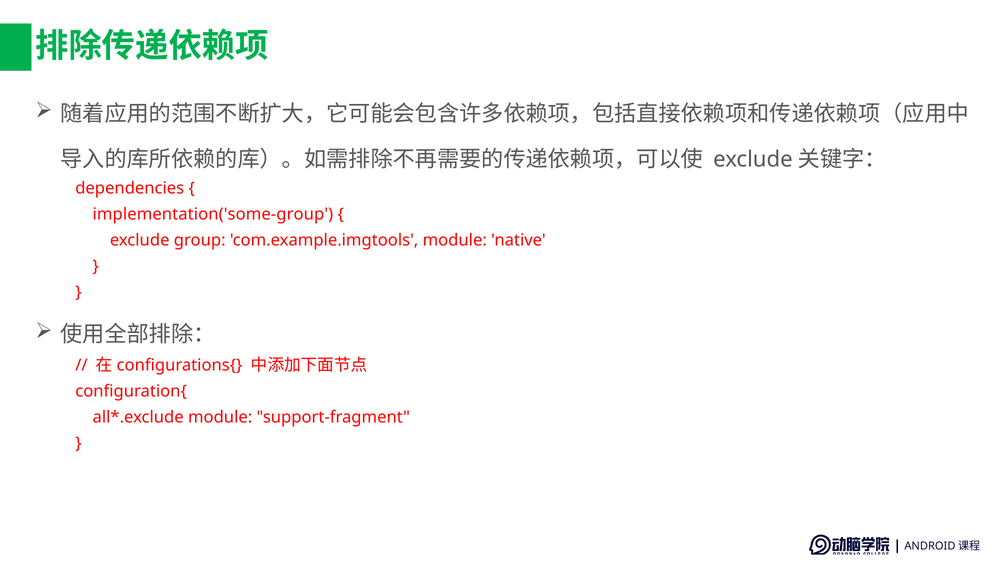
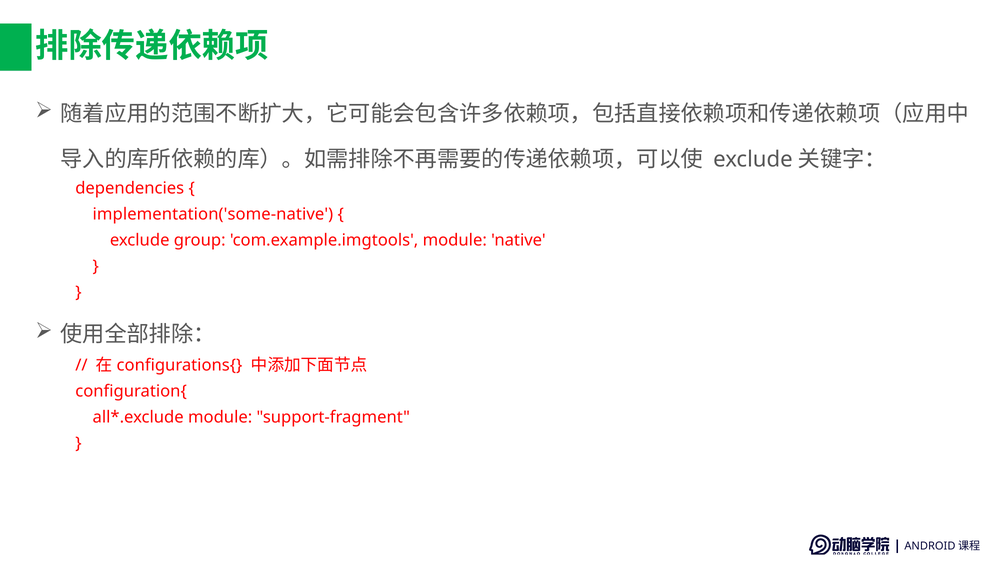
implementation('some-group: implementation('some-group -> implementation('some-native (213, 214)
